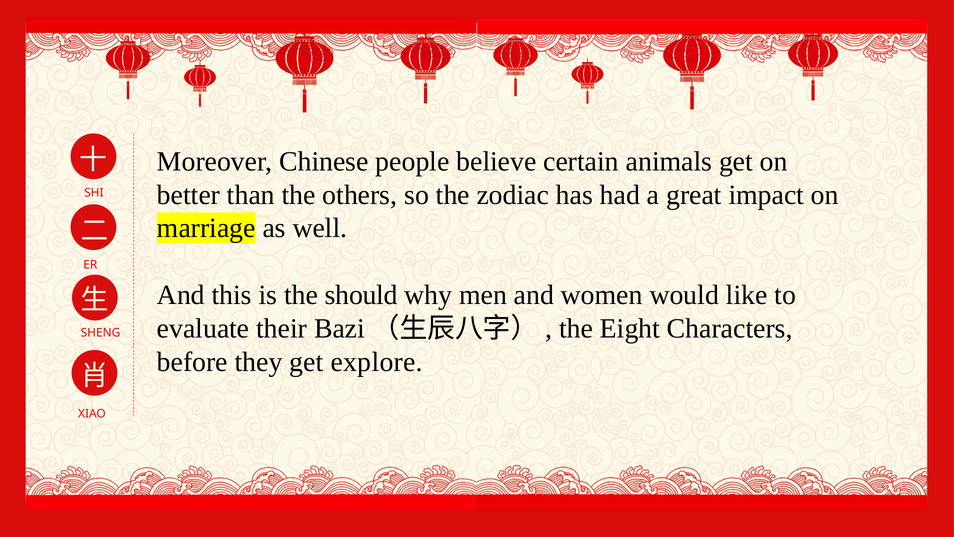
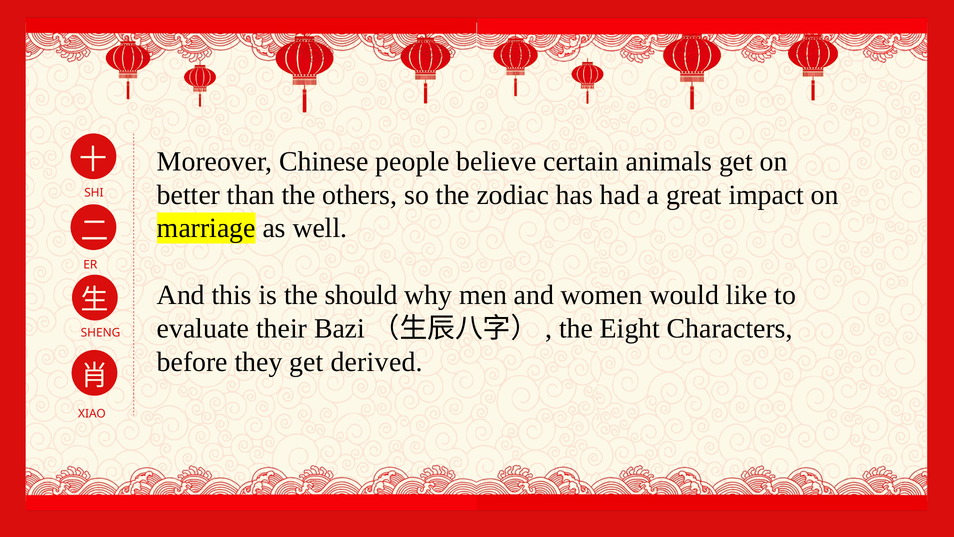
explore: explore -> derived (377, 362)
